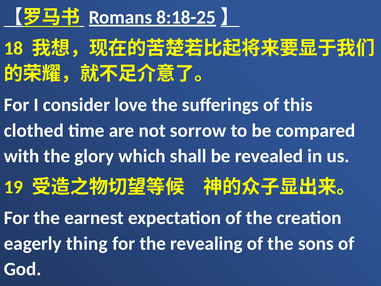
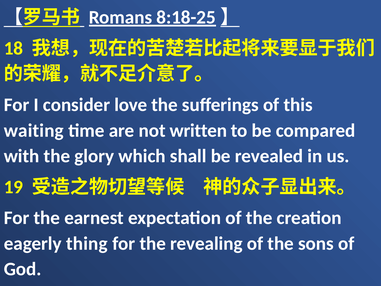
clothed: clothed -> waiting (34, 130)
sorrow: sorrow -> written (198, 130)
